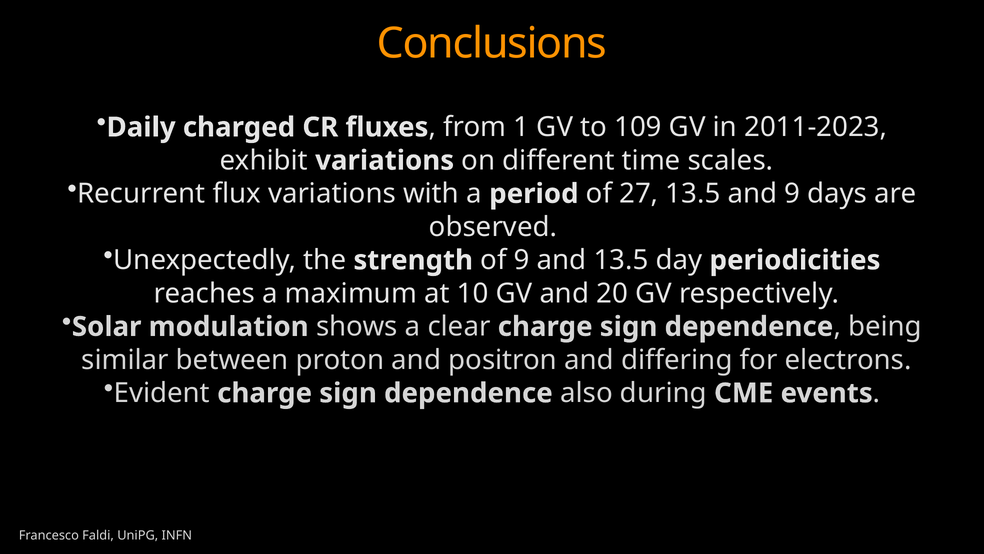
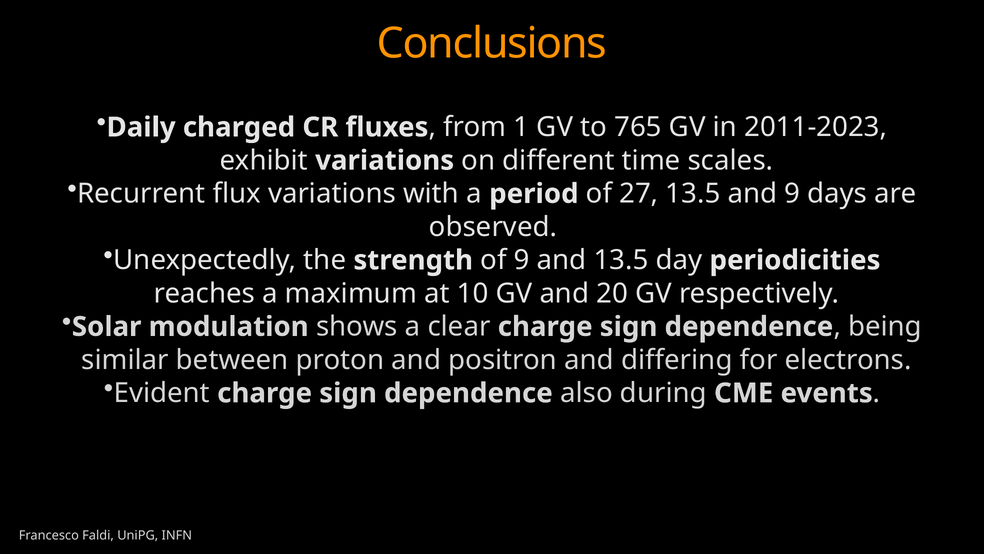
109: 109 -> 765 (638, 127)
